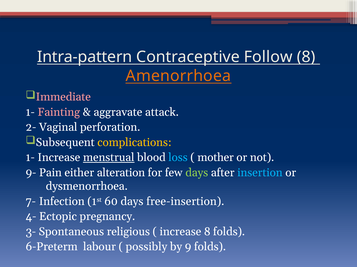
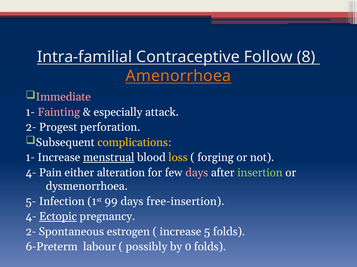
Intra-pattern: Intra-pattern -> Intra-familial (85, 57)
aggravate: aggravate -> especially (118, 112)
Vaginal: Vaginal -> Progest (58, 128)
loss colour: light blue -> yellow (178, 158)
mother: mother -> forging (216, 158)
9-: 9- -> 4- (31, 173)
days colour: light green -> pink (197, 173)
insertion colour: light blue -> light green (260, 173)
7-: 7- -> 5- (31, 202)
60: 60 -> 99 (111, 202)
Ectopic underline: none -> present (58, 217)
3-: 3- -> 2- (31, 232)
religious: religious -> estrogen (128, 232)
increase 8: 8 -> 5 (207, 232)
9: 9 -> 0 (188, 247)
